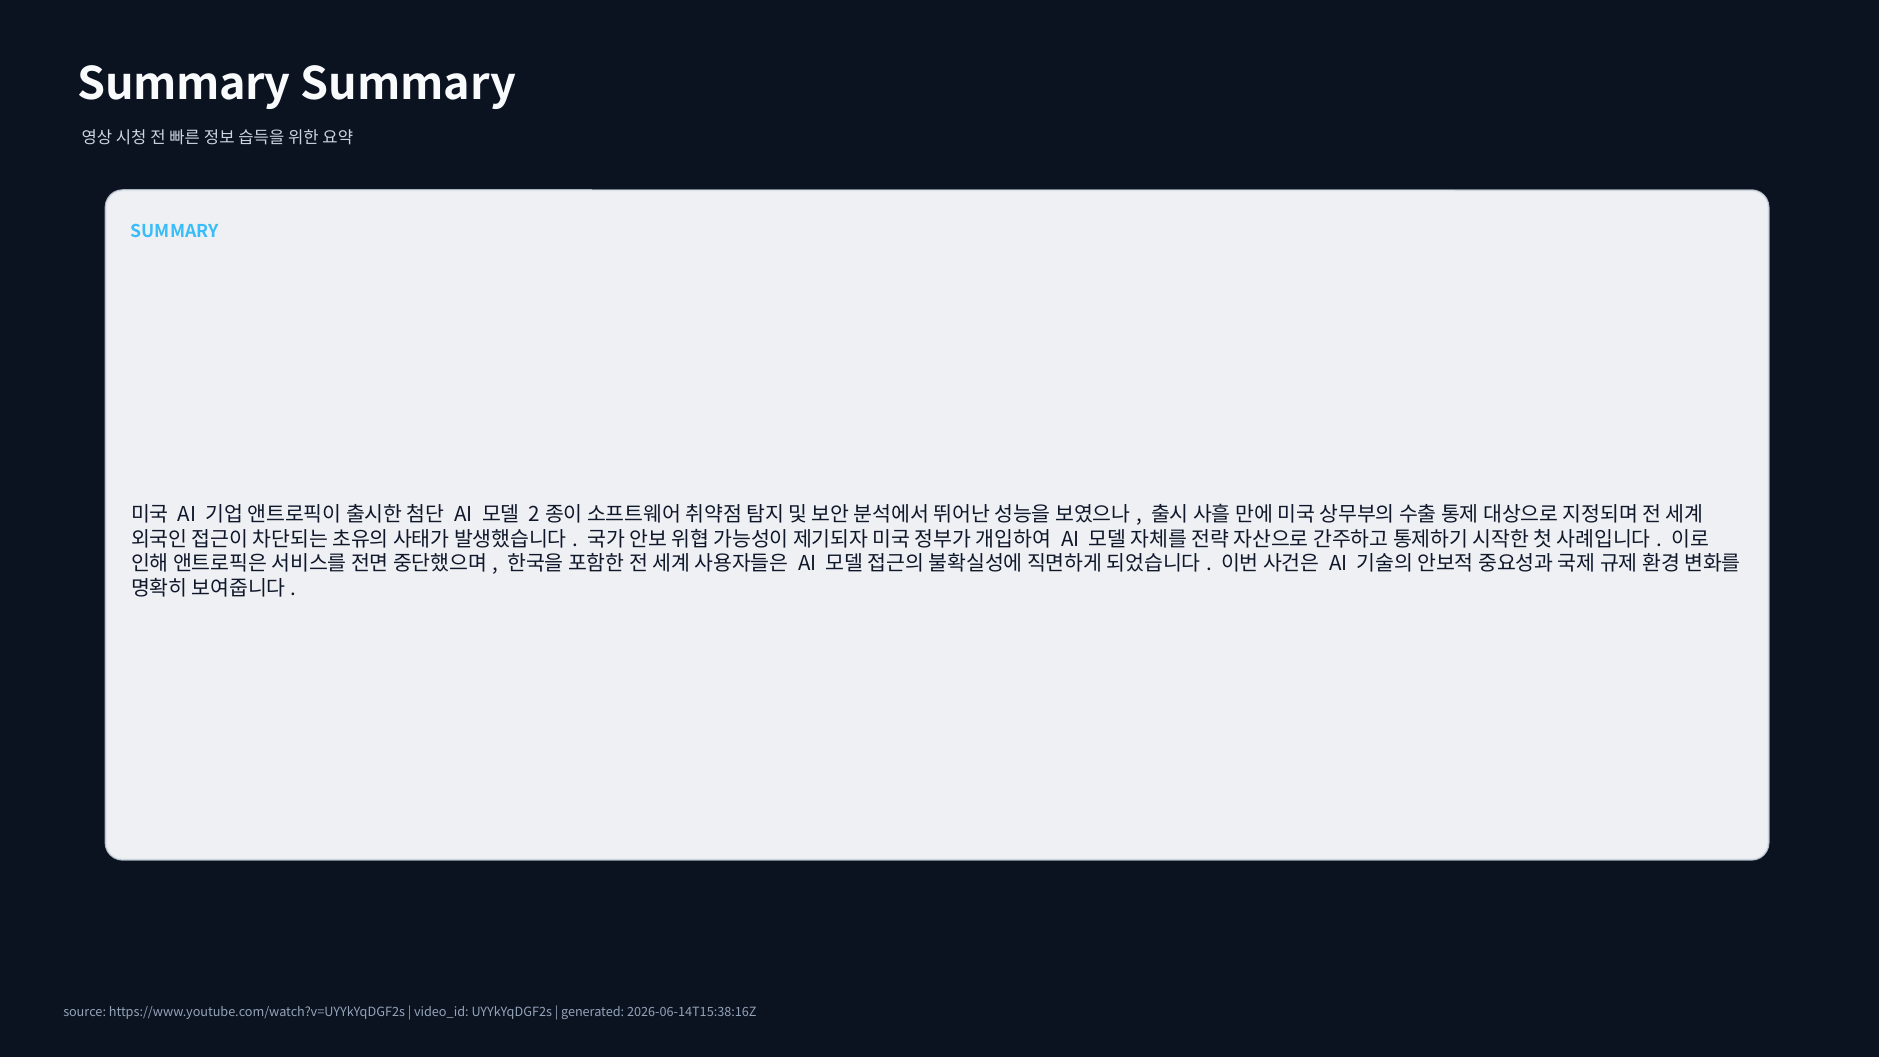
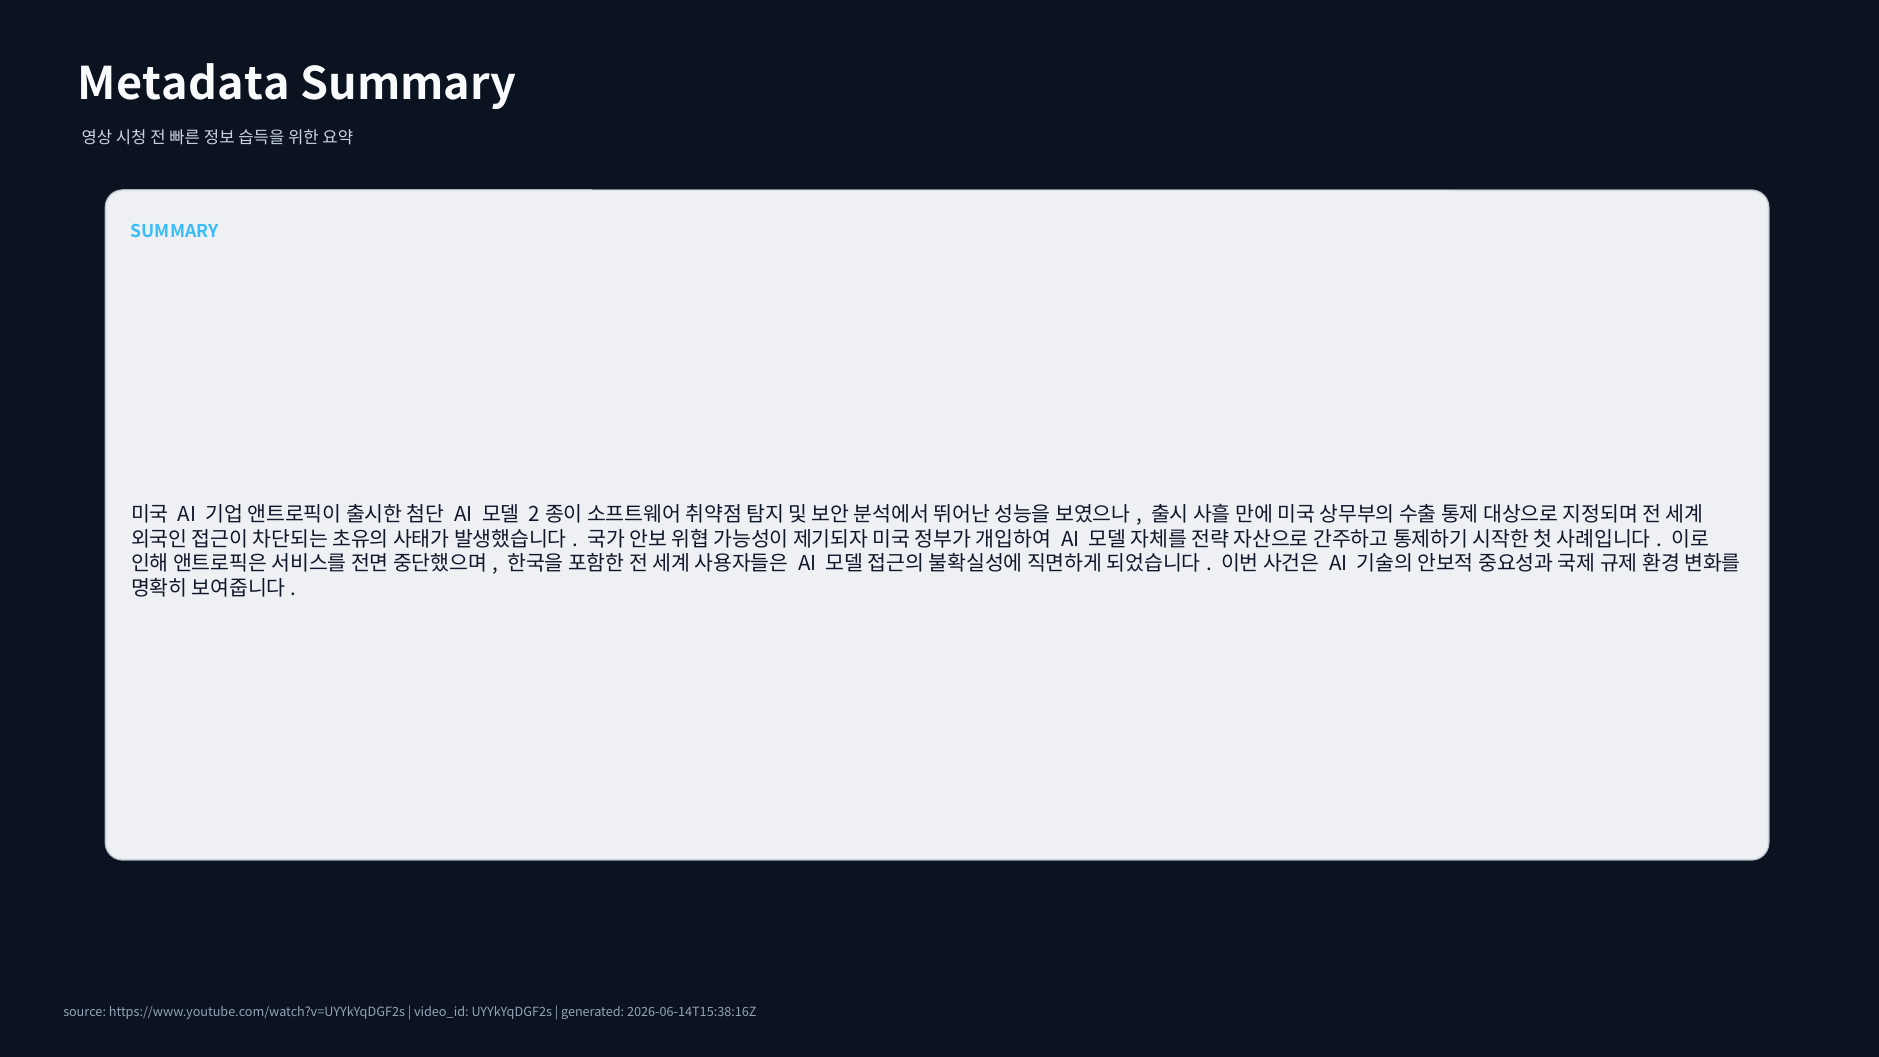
Summary: Summary -> Metadata (184, 84)
